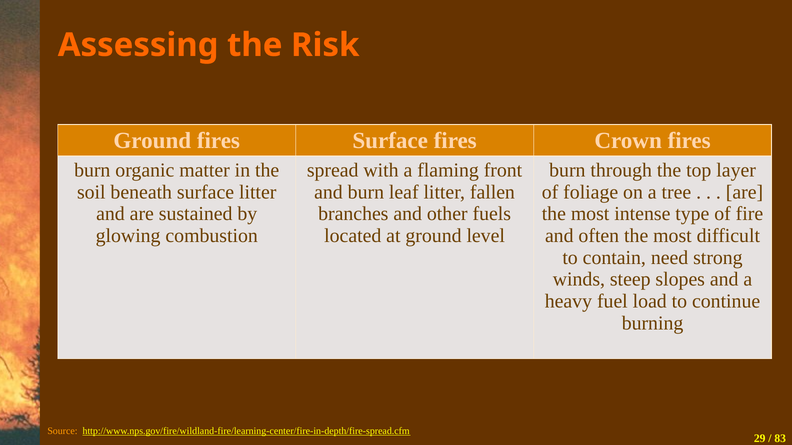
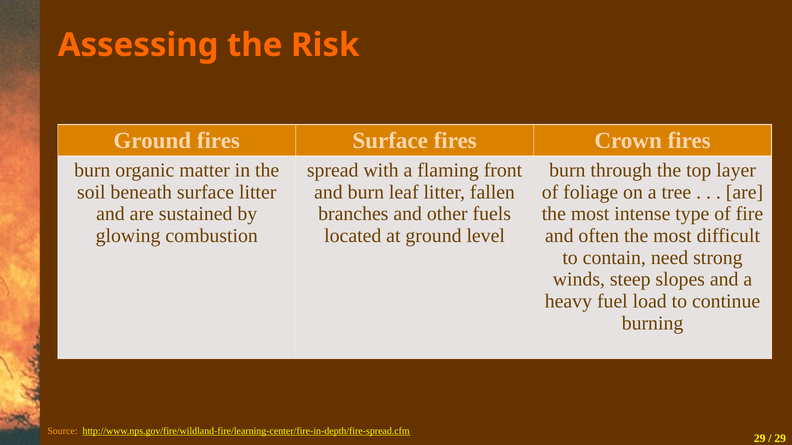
83: 83 -> 29 (780, 439)
